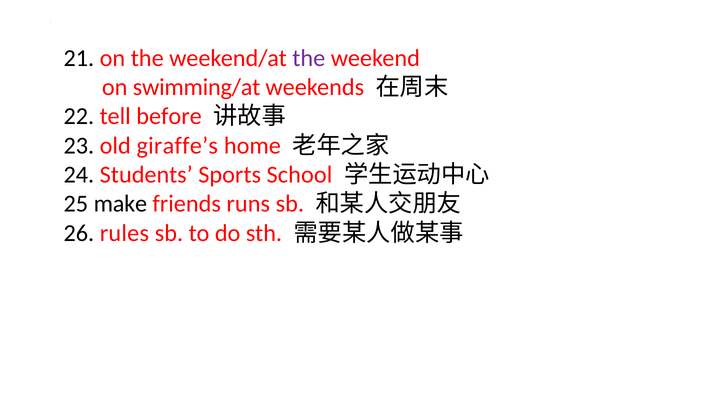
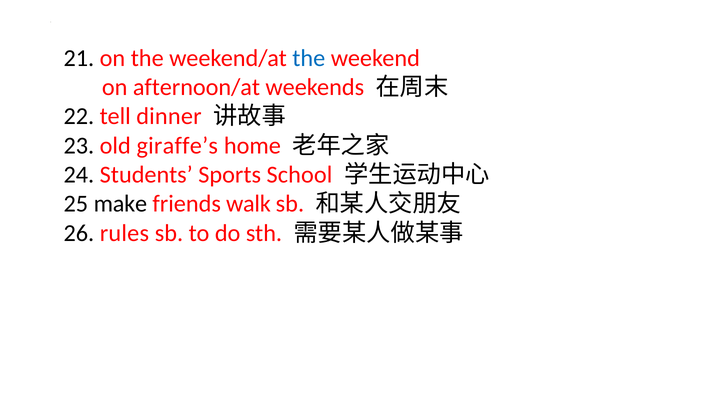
the colour: purple -> blue (309, 58)
swimming/at: swimming/at -> afternoon/at (196, 87)
before: before -> dinner (169, 116)
runs: runs -> walk (248, 204)
